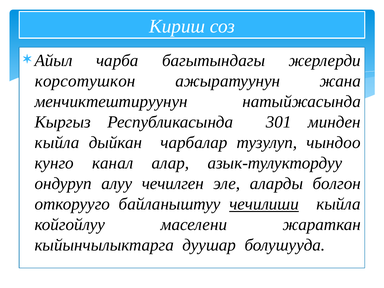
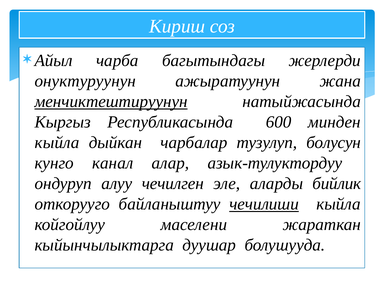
корсотушкон: корсотушкон -> онуктуруунун (85, 81)
менчиктештируунун underline: none -> present (111, 102)
301: 301 -> 600 (279, 122)
чындоо: чындоо -> болусун (334, 143)
болгон: болгон -> бийлик (337, 184)
